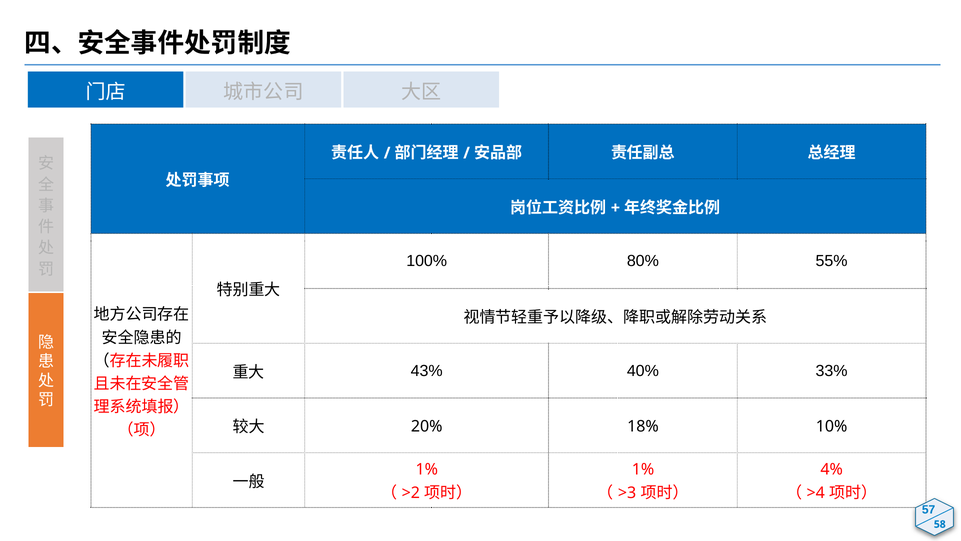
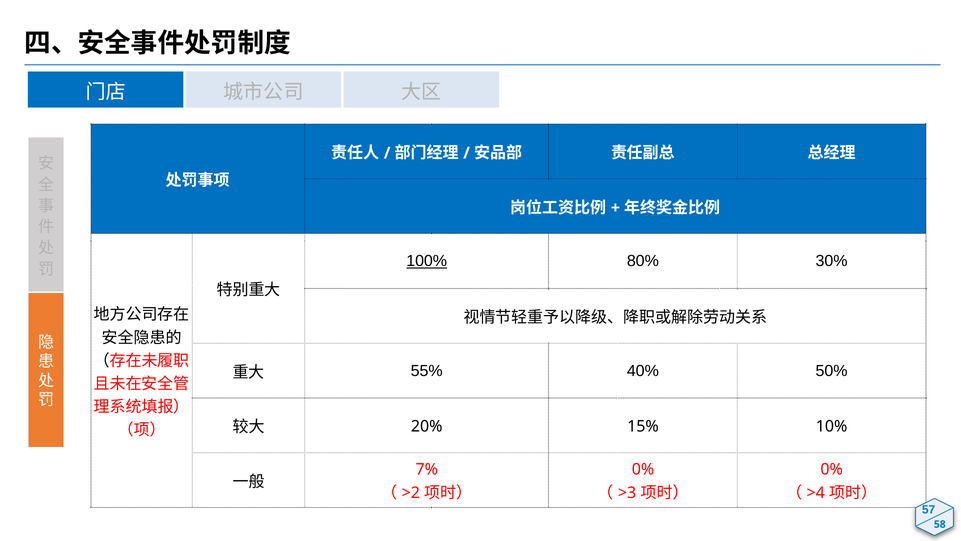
100% underline: none -> present (427, 261)
55%: 55% -> 30% (832, 261)
43%: 43% -> 55% (427, 371)
33%: 33% -> 50% (832, 371)
18%: 18% -> 15% (643, 426)
1%: 1% -> 7% (427, 469)
1%: 1% -> 0% (643, 469)
4%: 4% -> 0% (832, 469)
